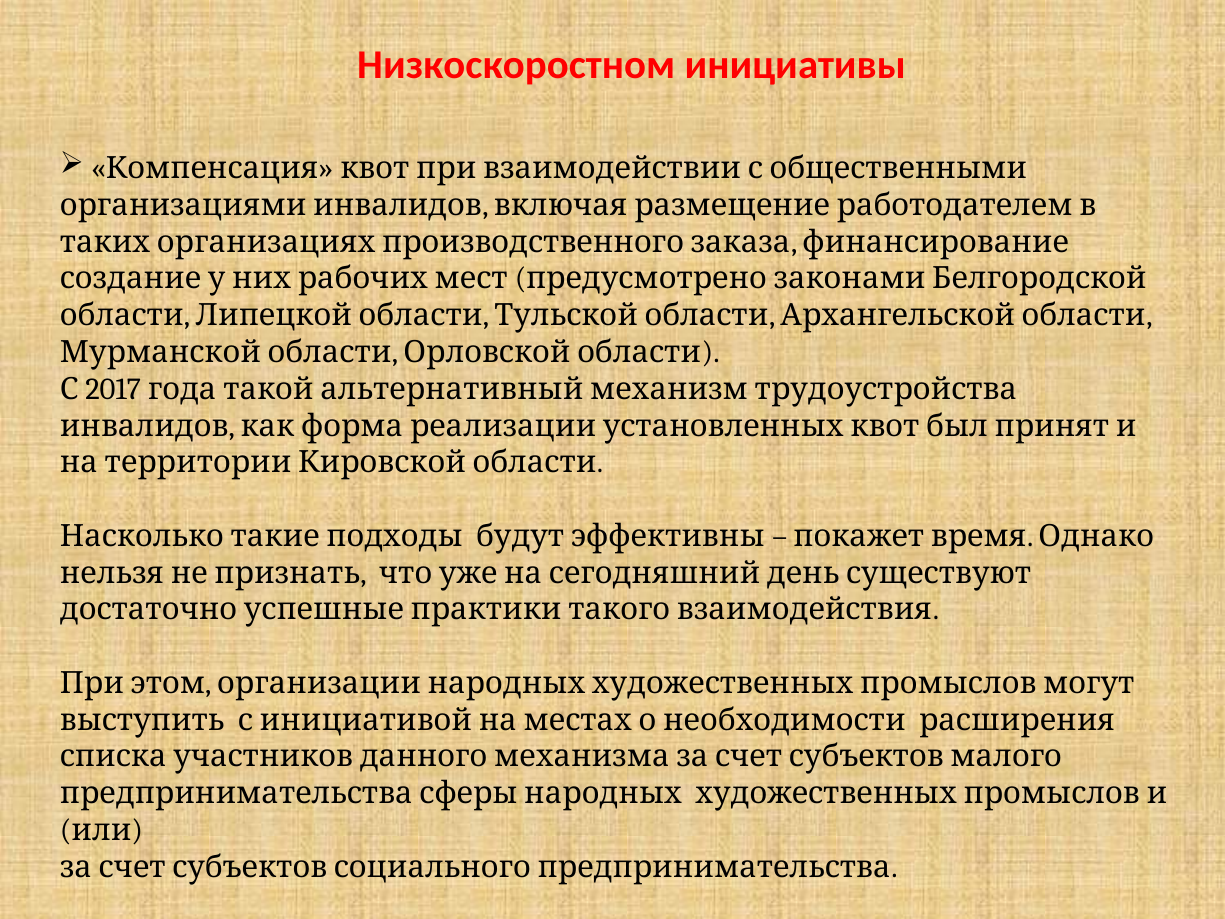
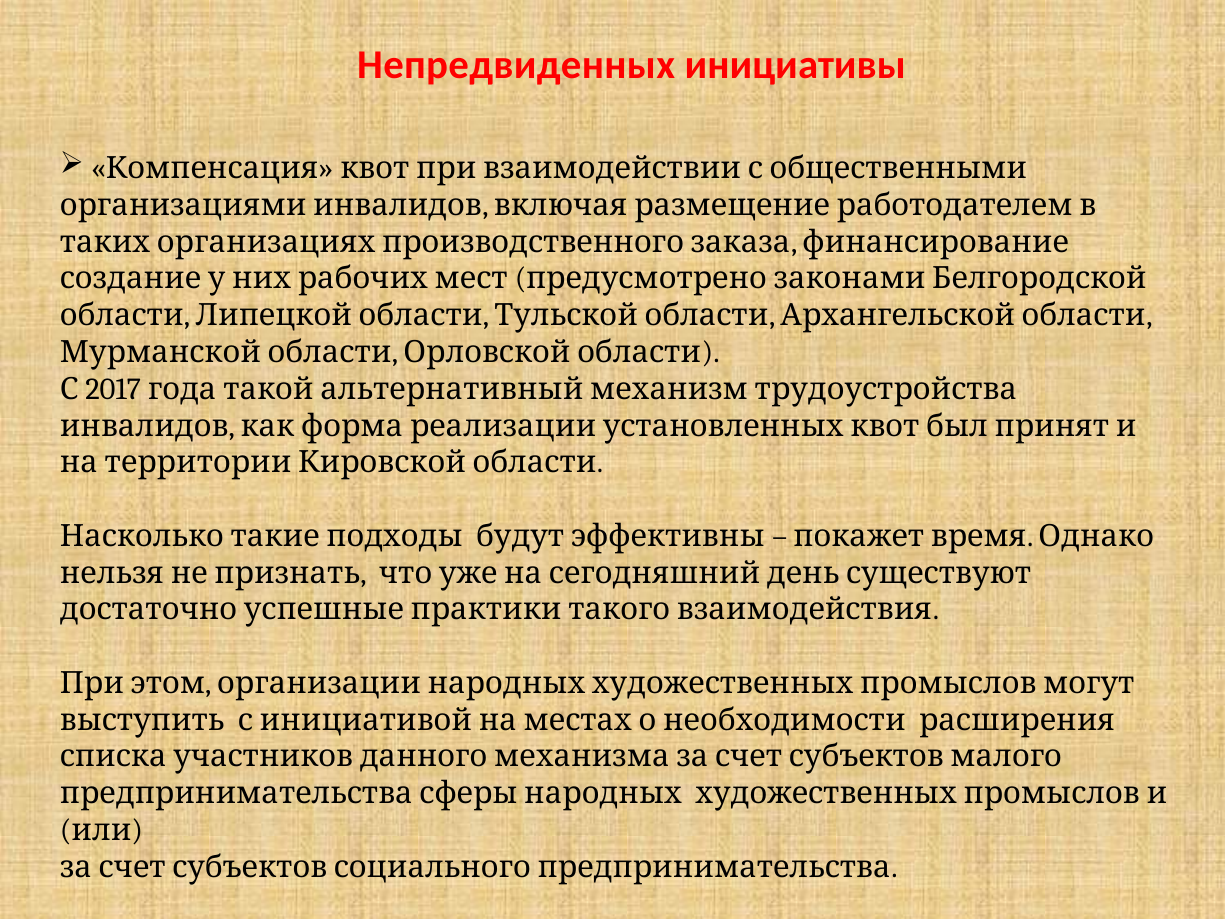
Низкоскоростном: Низкоскоростном -> Непредвиденных (516, 65)
